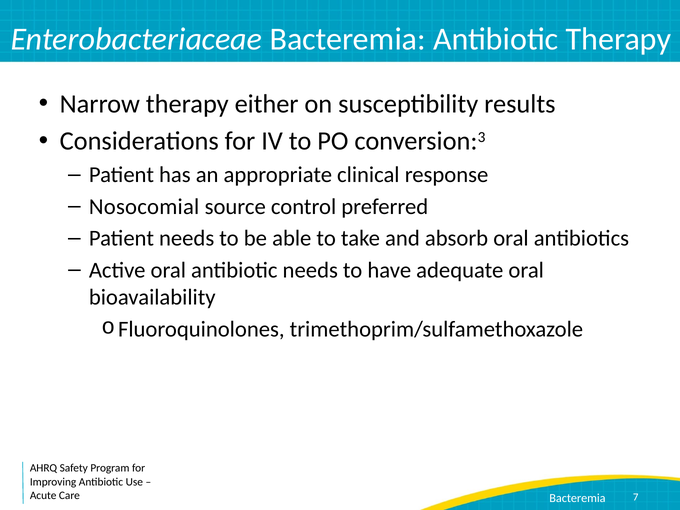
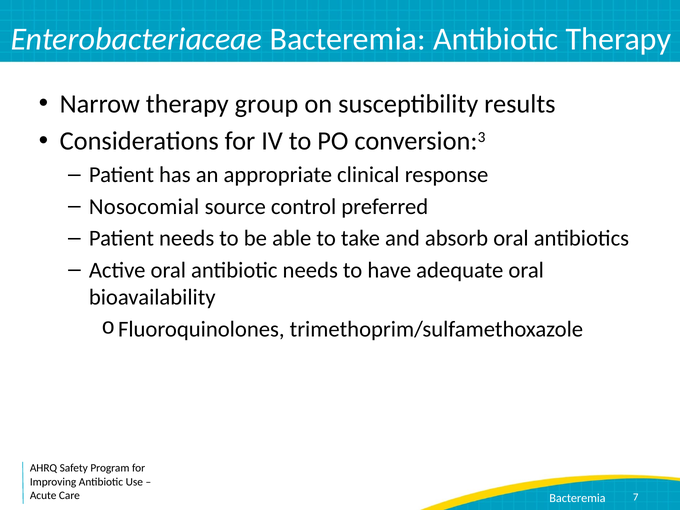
either: either -> group (267, 104)
